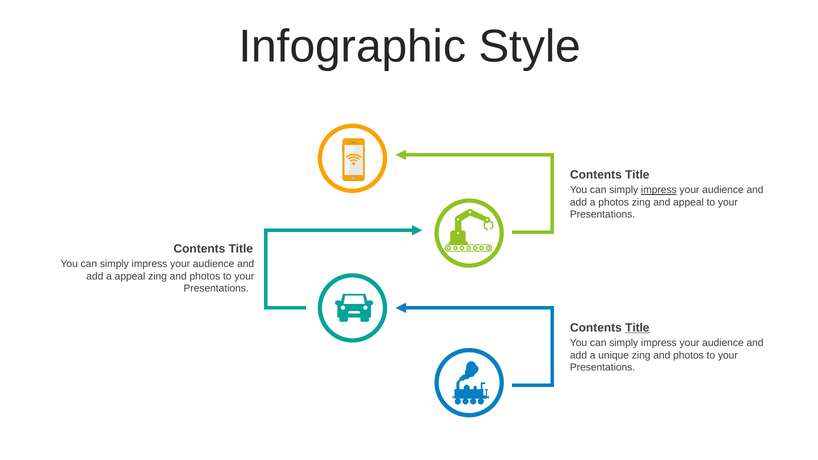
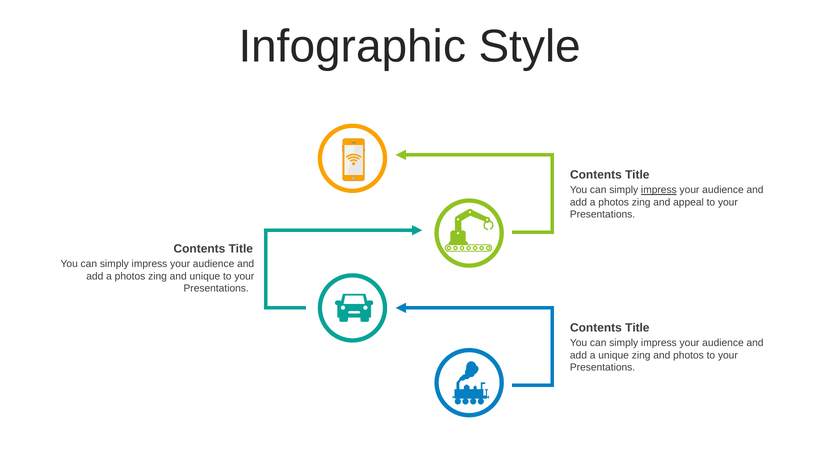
appeal: appeal -> photos (130, 276)
photos: photos -> unique (205, 276)
Title underline: present -> none (637, 328)
